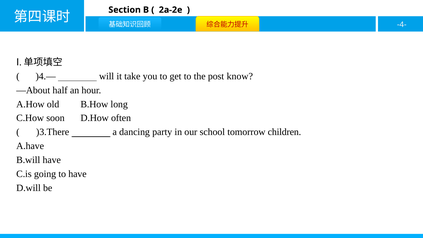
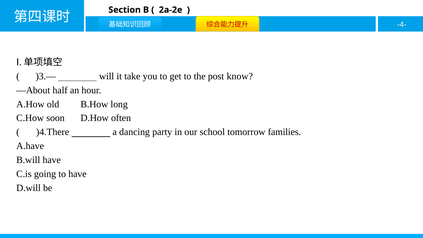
)4.—: )4.— -> )3.— (46, 76)
)3.There: )3.There -> )4.There (53, 132)
children: children -> families (284, 132)
